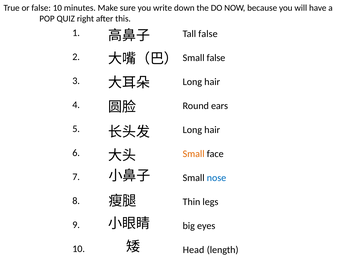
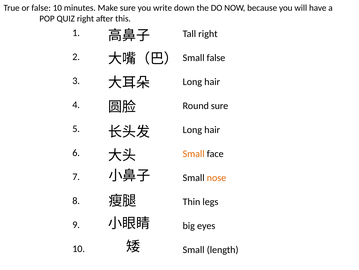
Tall false: false -> right (208, 34)
Round ears: ears -> sure (220, 106)
nose colour: blue -> orange (216, 177)
Head: Head -> Small (194, 249)
